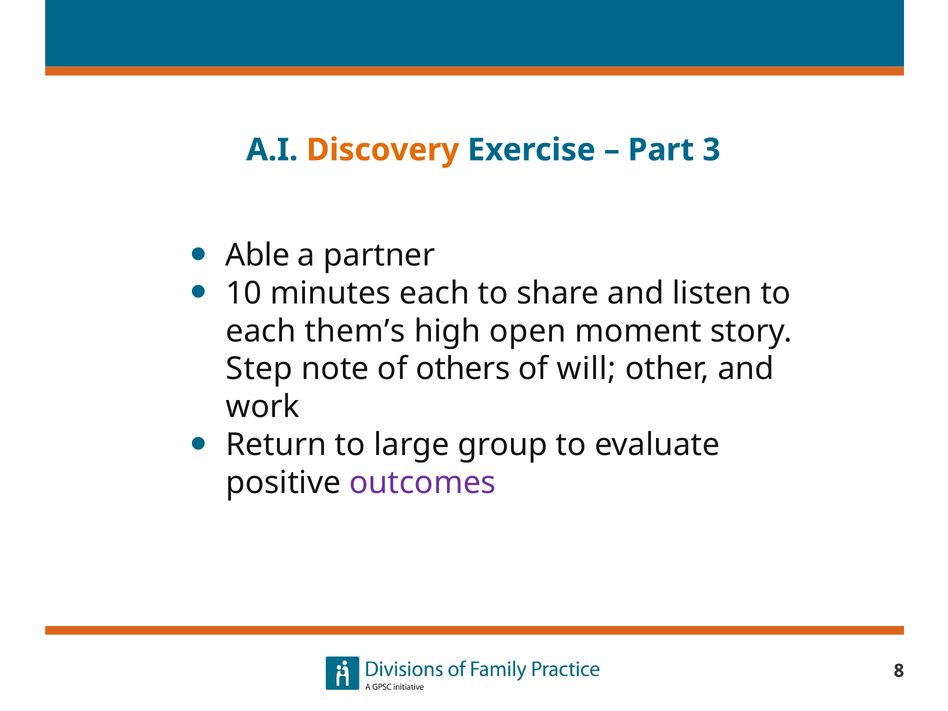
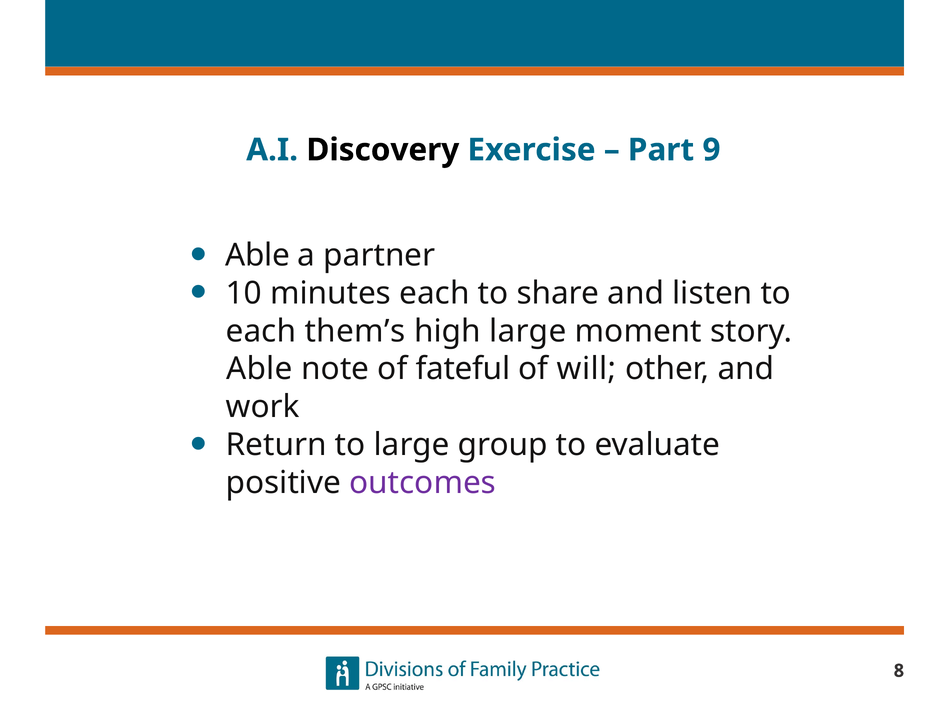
Discovery colour: orange -> black (383, 150)
3: 3 -> 9 (711, 150)
high open: open -> large (528, 331)
Step: Step -> Able (259, 369)
others: others -> fateful (463, 369)
